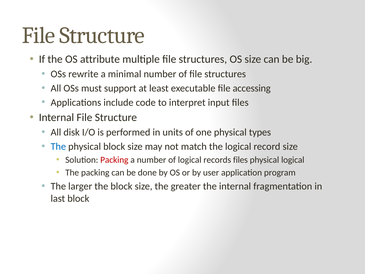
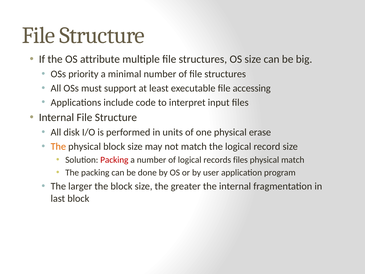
rewrite: rewrite -> priority (83, 74)
types: types -> erase (260, 132)
The colour: blue -> orange (58, 146)
physical logical: logical -> match (293, 160)
